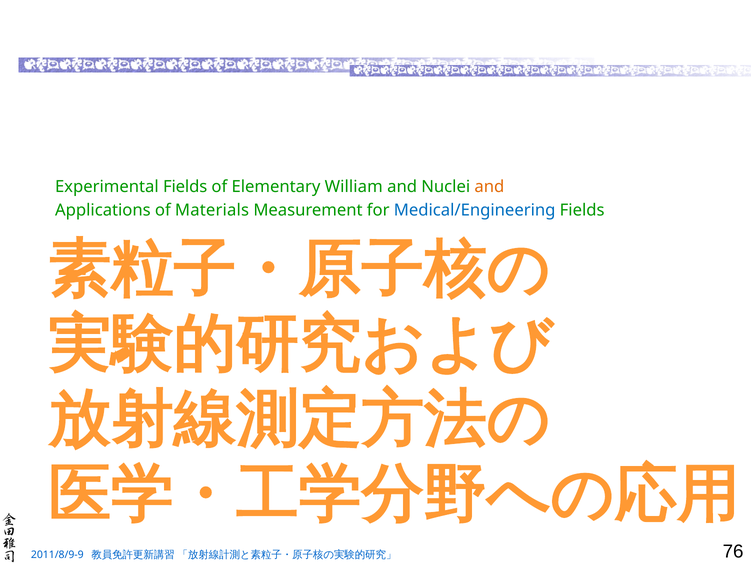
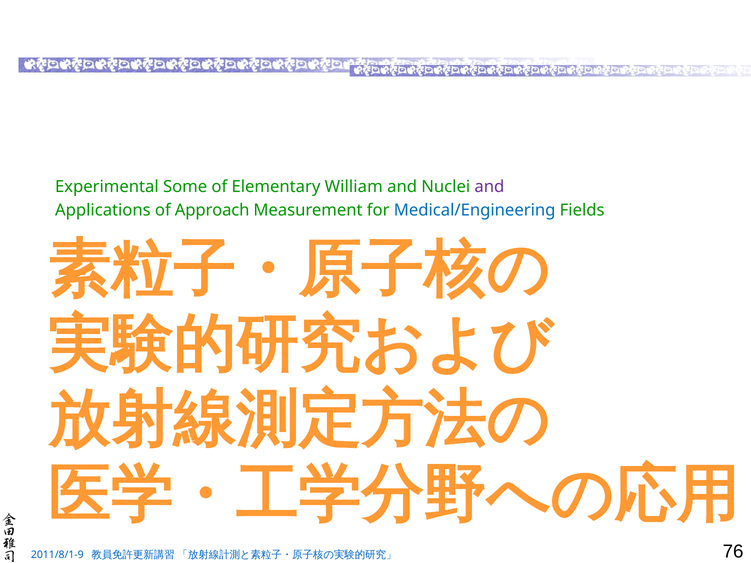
Experimental Fields: Fields -> Some (185, 187)
and colour: orange -> purple (489, 187)
Materials: Materials -> Approach (212, 210)
2011/8/9-9: 2011/8/9-9 -> 2011/8/1-9 (57, 555)
